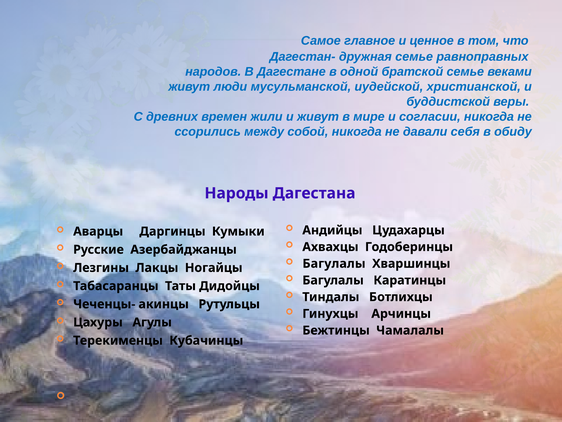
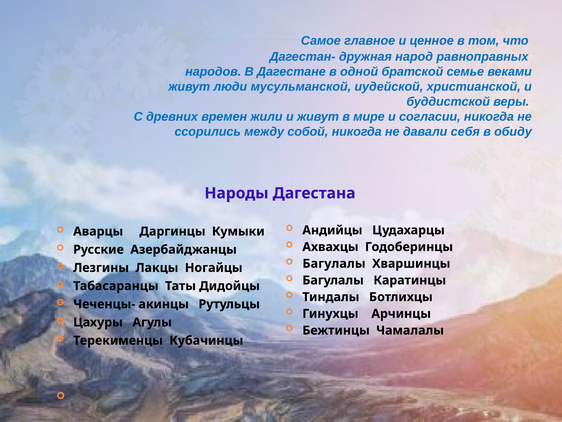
дружная семье: семье -> народ (414, 57)
